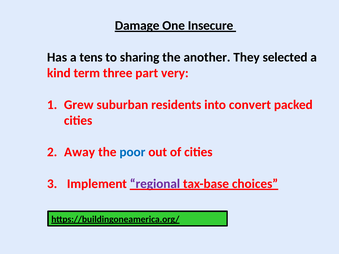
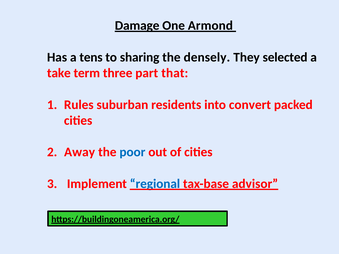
Insecure: Insecure -> Armond (210, 26)
another: another -> densely (207, 57)
kind: kind -> take (59, 73)
very: very -> that (175, 73)
Grew: Grew -> Rules (79, 105)
regional colour: purple -> blue (155, 184)
choices: choices -> advisor (255, 184)
